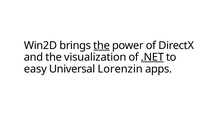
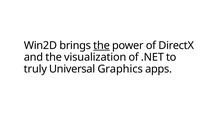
.NET underline: present -> none (152, 57)
easy: easy -> truly (35, 69)
Lorenzin: Lorenzin -> Graphics (120, 69)
